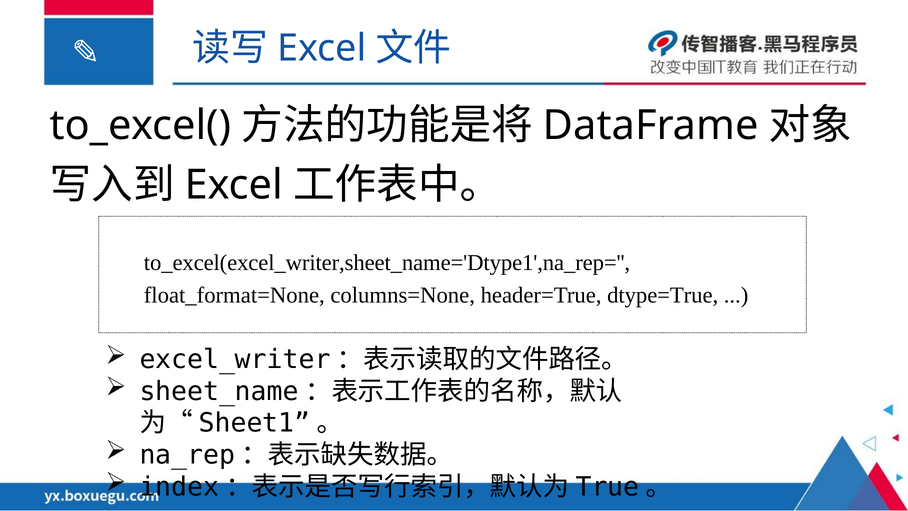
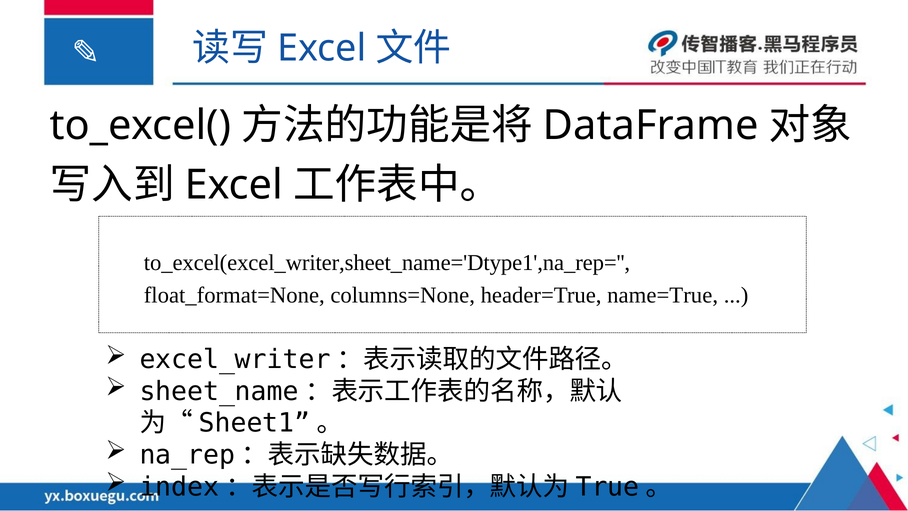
dtype=True: dtype=True -> name=True (663, 295)
